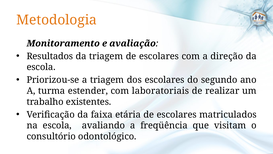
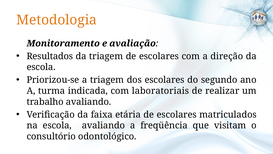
estender: estender -> indicada (88, 91)
trabalho existentes: existentes -> avaliando (89, 102)
